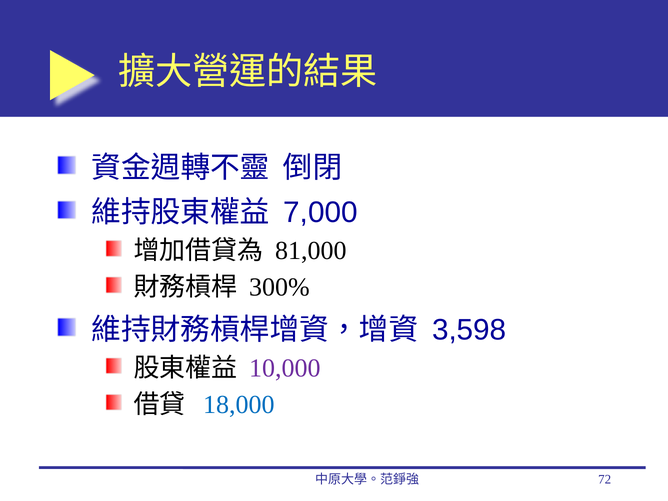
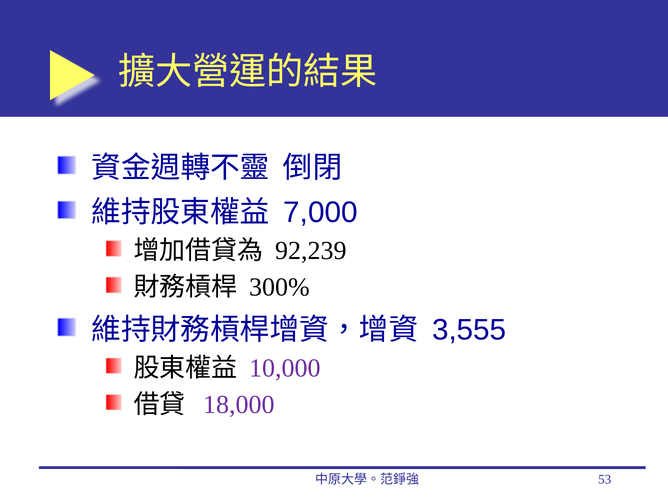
81,000: 81,000 -> 92,239 (311, 251)
3,598: 3,598 -> 3,555 (469, 330)
18,000 colour: blue -> purple (239, 405)
72: 72 -> 53 (605, 480)
